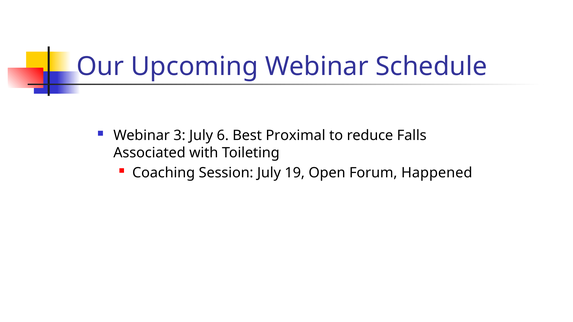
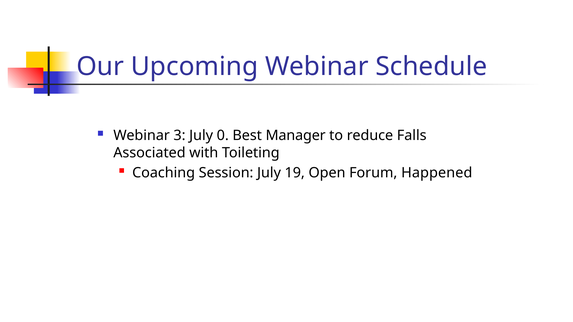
6: 6 -> 0 (223, 136)
Proximal: Proximal -> Manager (296, 136)
